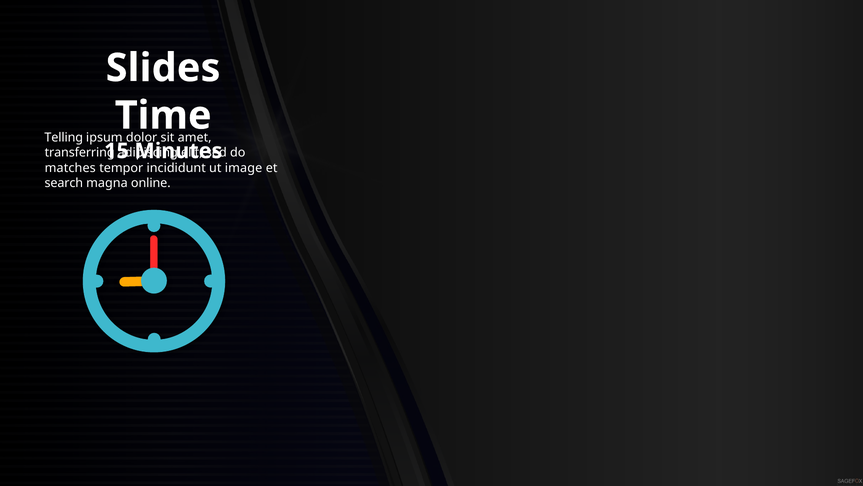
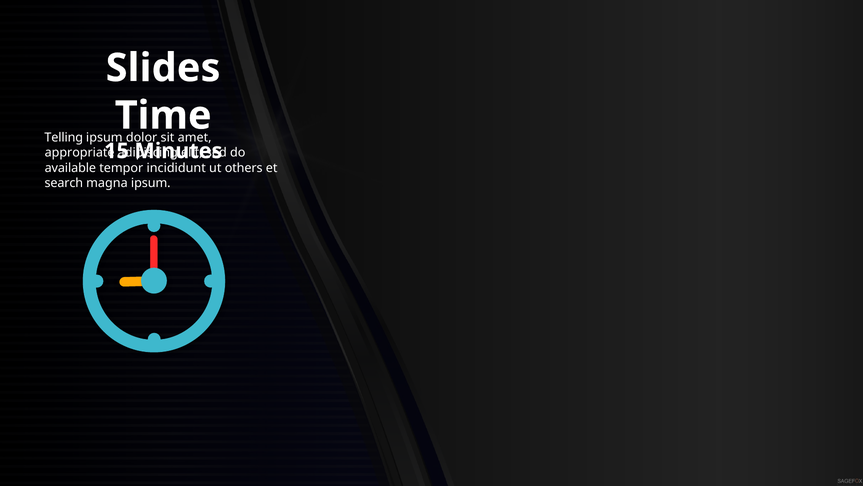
transferring: transferring -> appropriate (80, 153)
matches: matches -> available (70, 168)
image: image -> others (244, 168)
magna online: online -> ipsum (151, 183)
